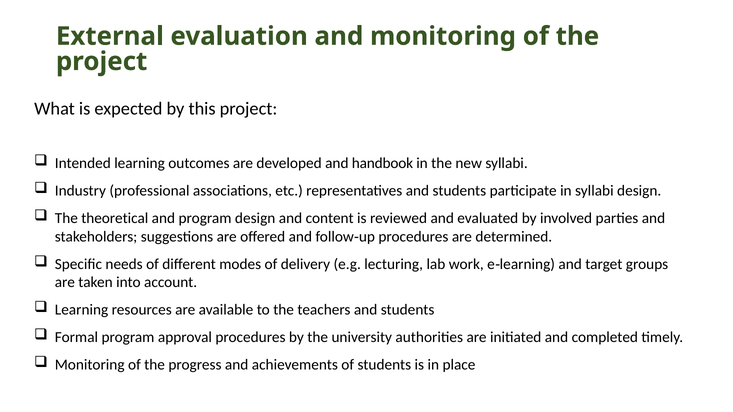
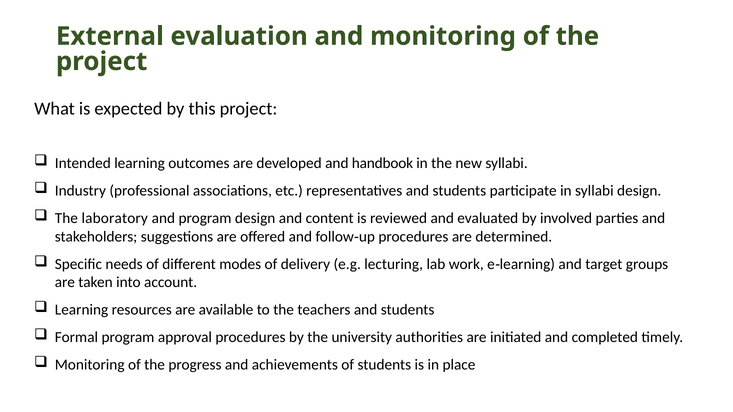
theoretical: theoretical -> laboratory (115, 218)
